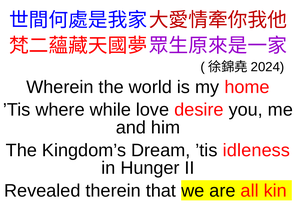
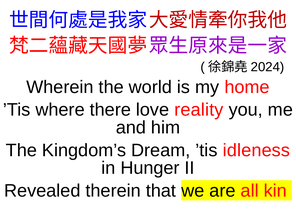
while: while -> there (110, 110)
desire: desire -> reality (199, 110)
